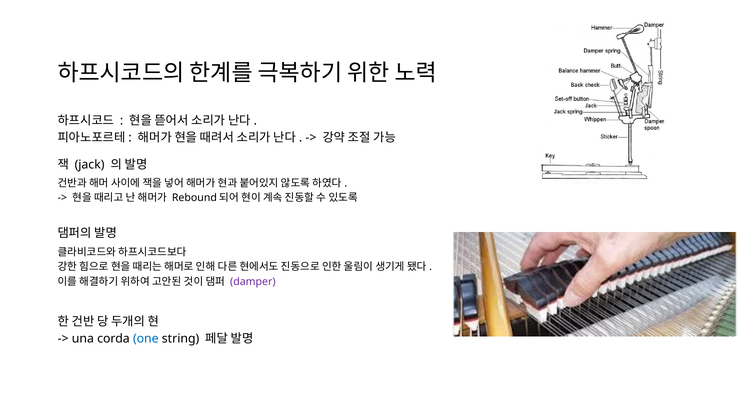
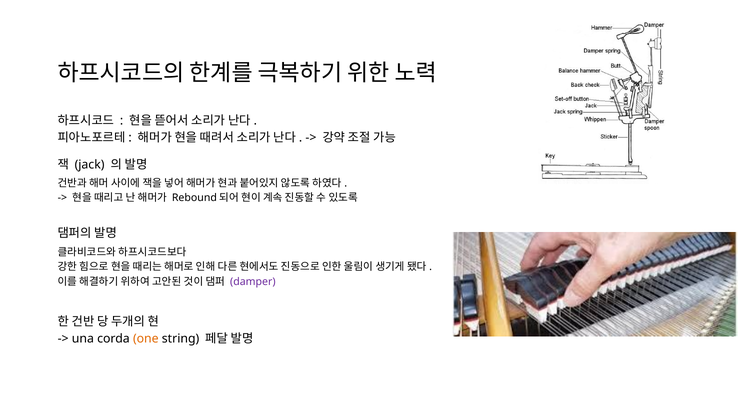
one colour: blue -> orange (146, 339)
